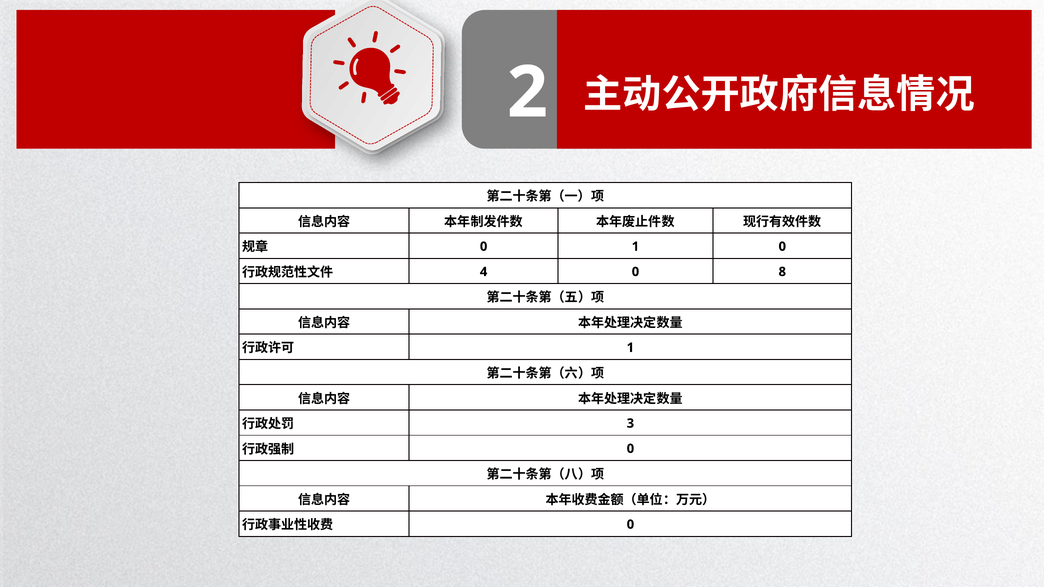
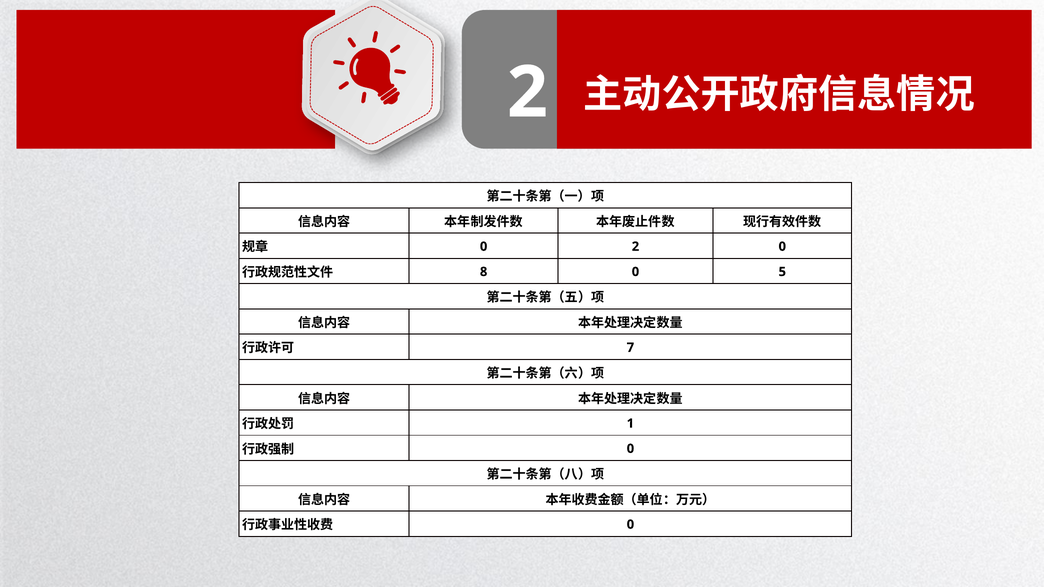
0 1: 1 -> 2 (635, 247)
4: 4 -> 8 (484, 272)
8: 8 -> 5 (782, 272)
1: 1 -> 7 (630, 348)
3: 3 -> 1 (630, 423)
